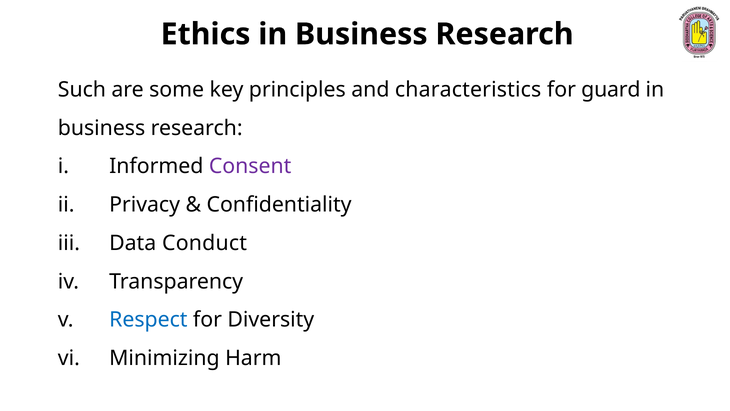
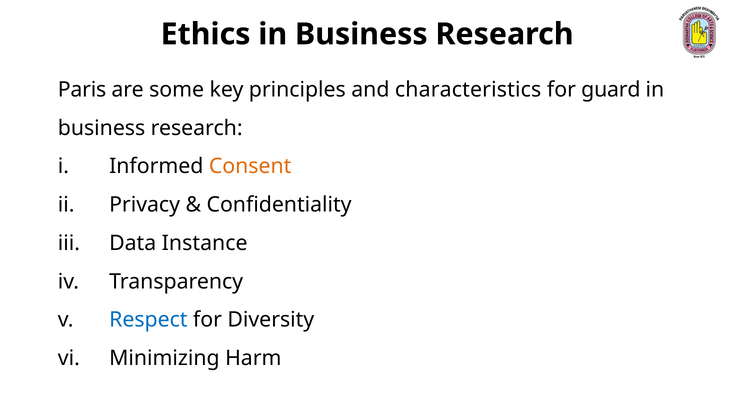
Such: Such -> Paris (82, 90)
Consent colour: purple -> orange (250, 166)
Conduct: Conduct -> Instance (205, 243)
